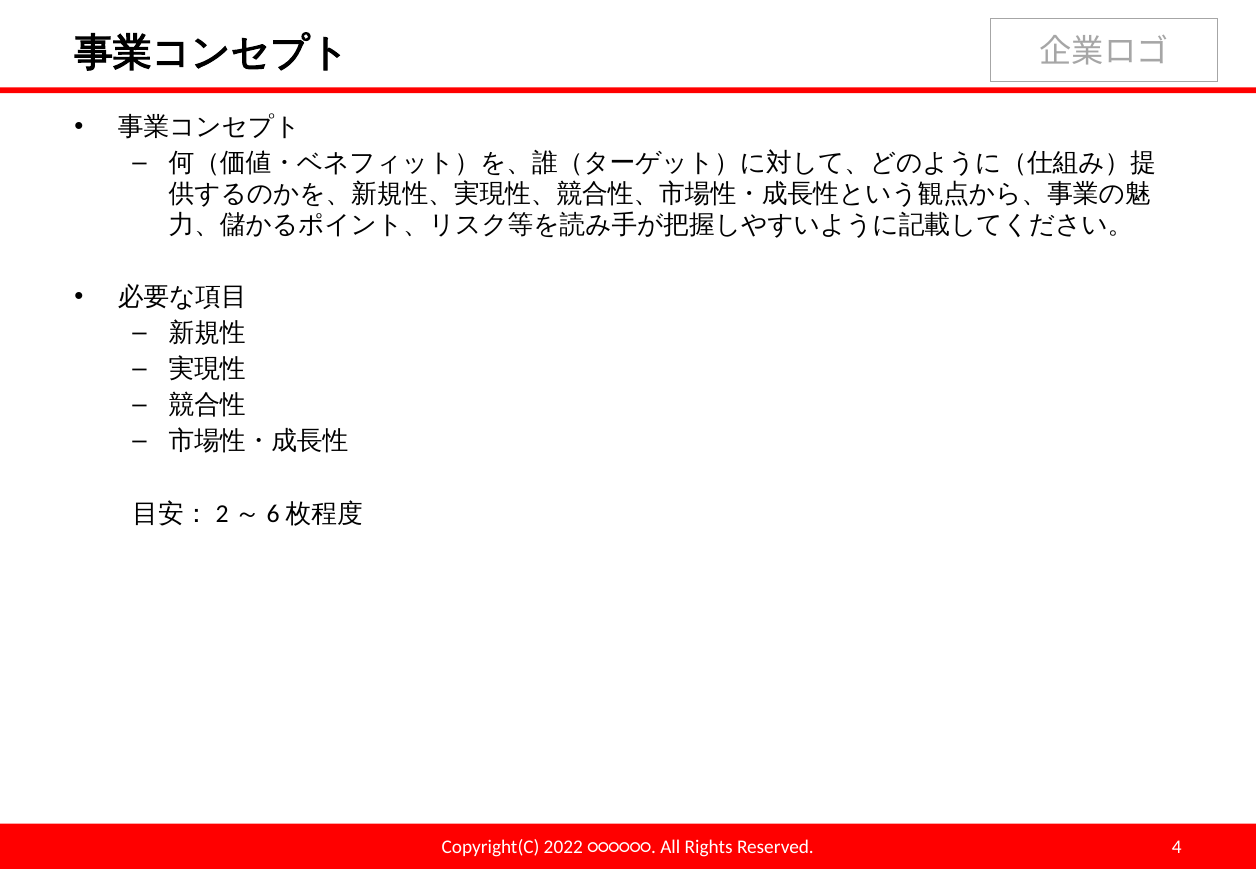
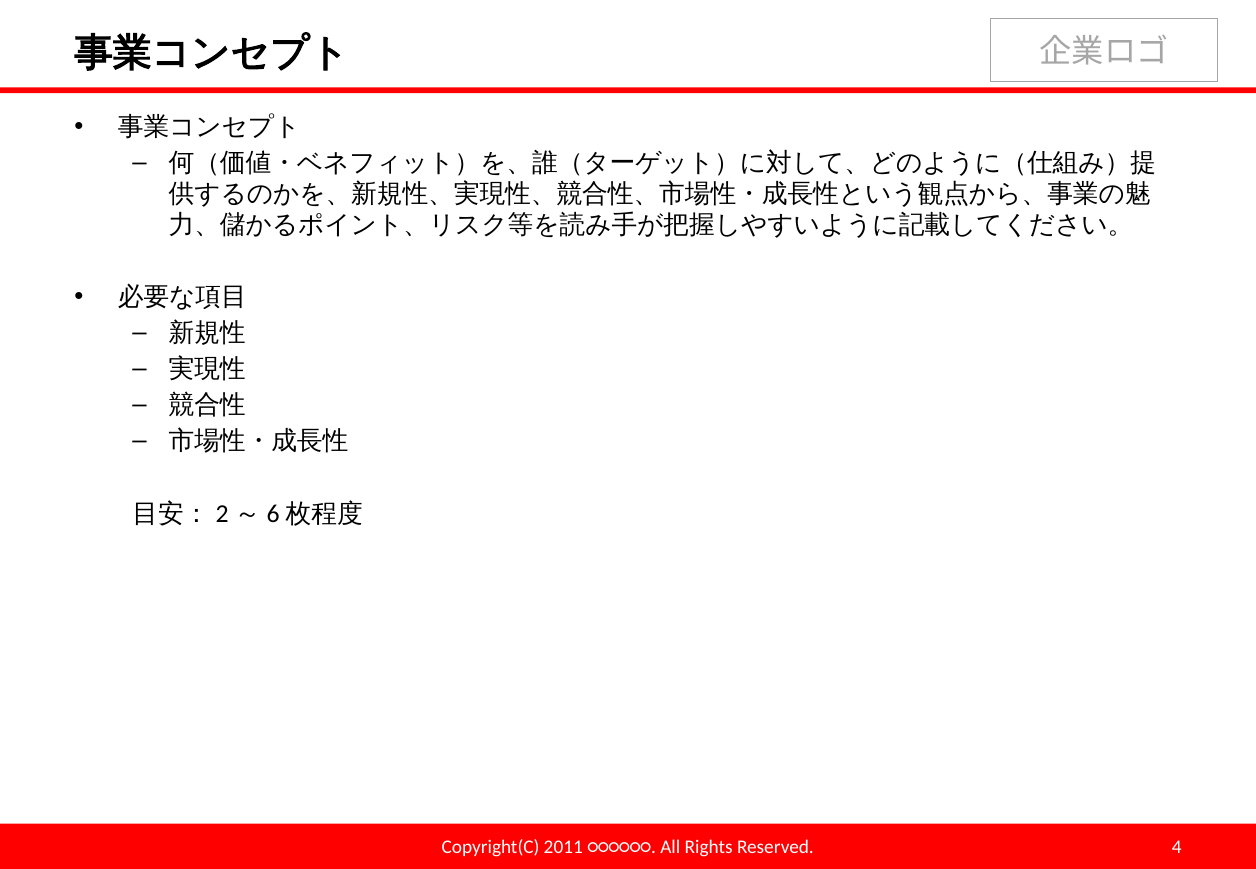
2022: 2022 -> 2011 (563, 848)
